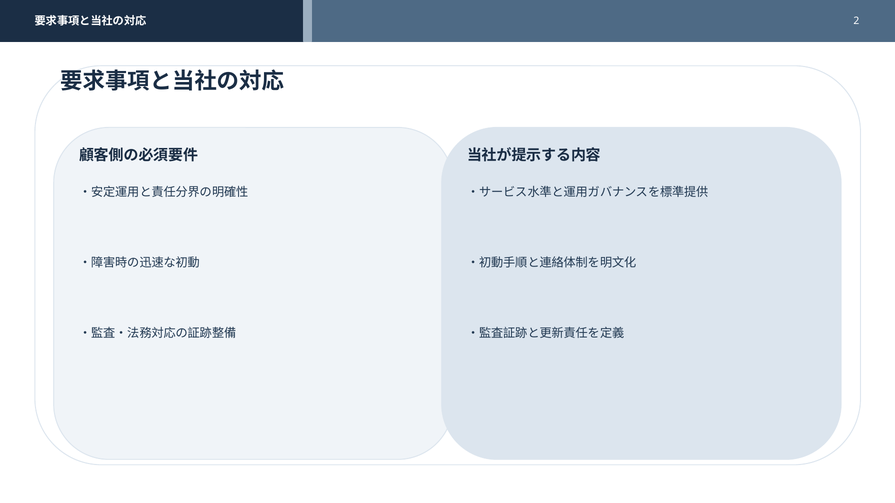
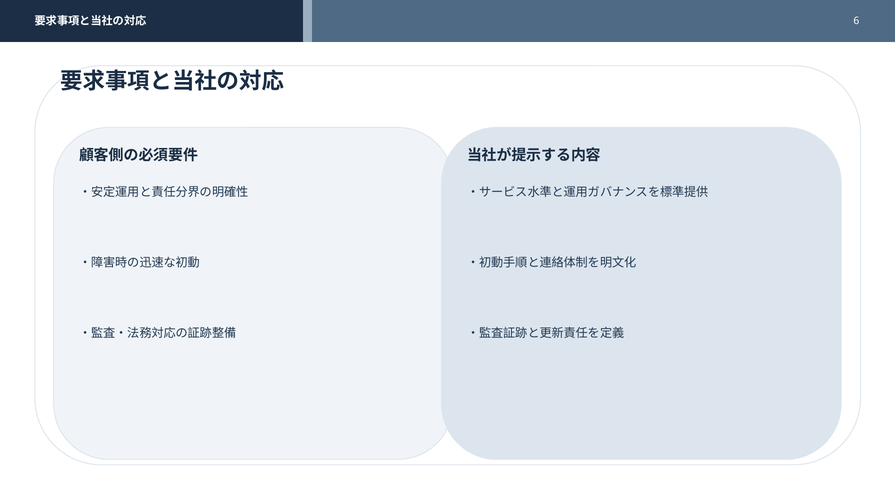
2: 2 -> 6 (856, 21)
